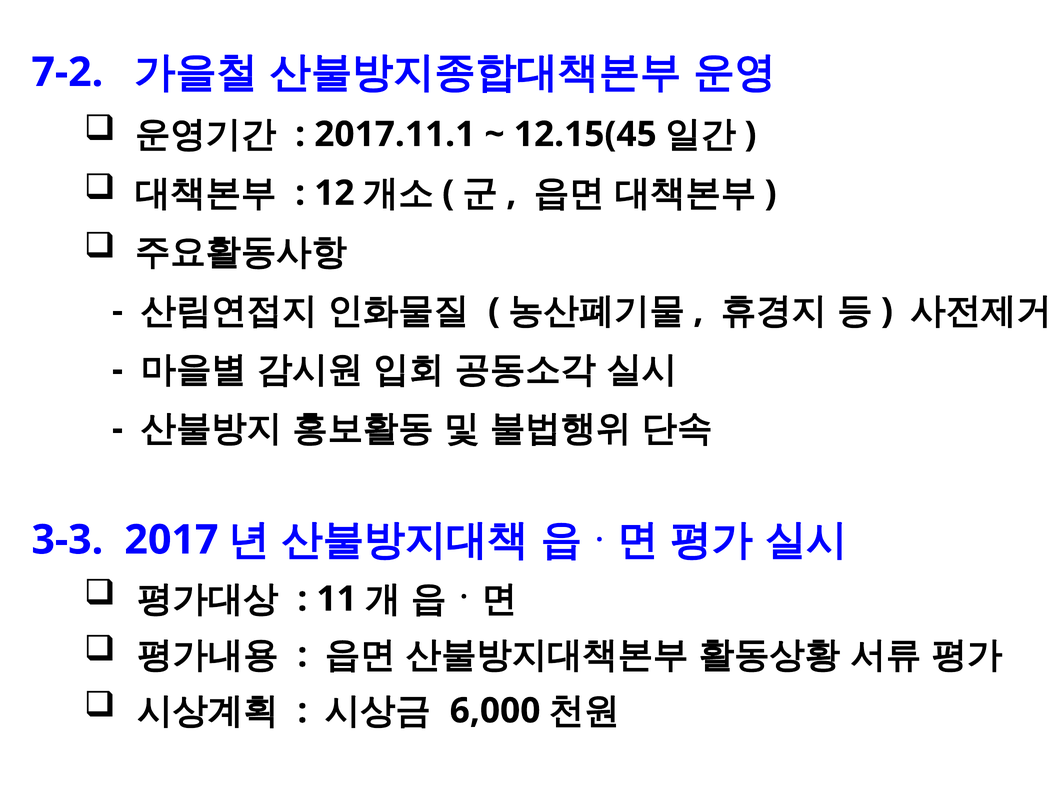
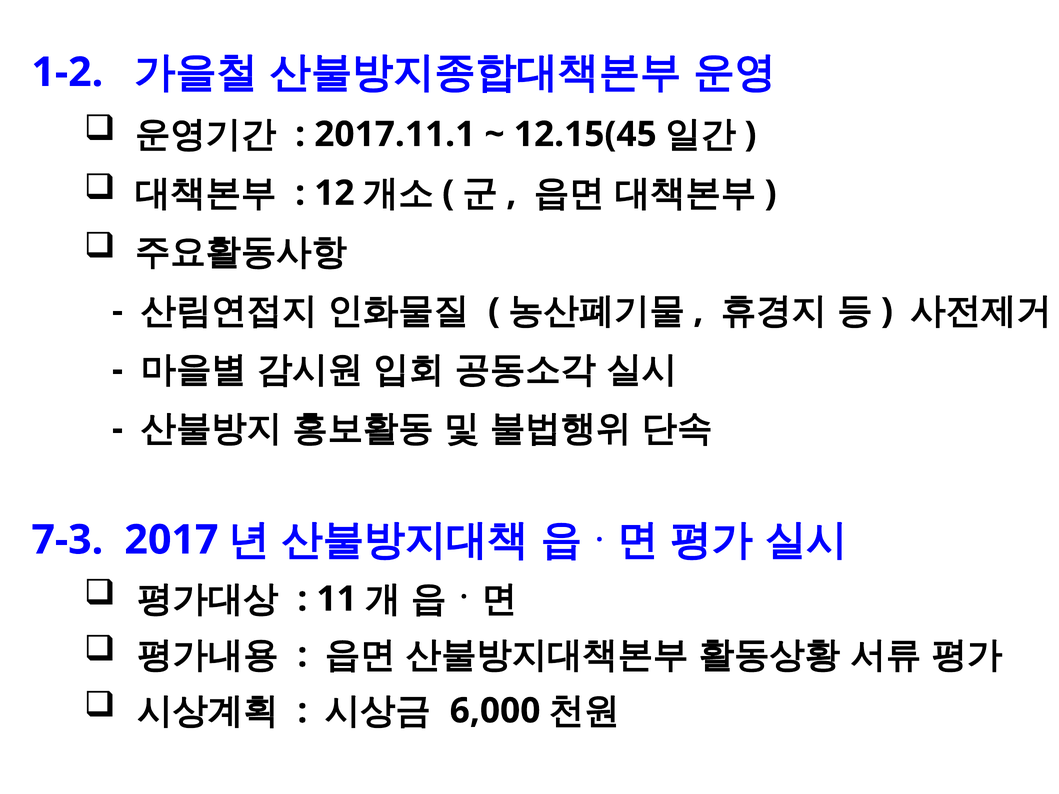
7-2: 7-2 -> 1-2 (67, 72)
3-3: 3-3 -> 7-3 (67, 540)
